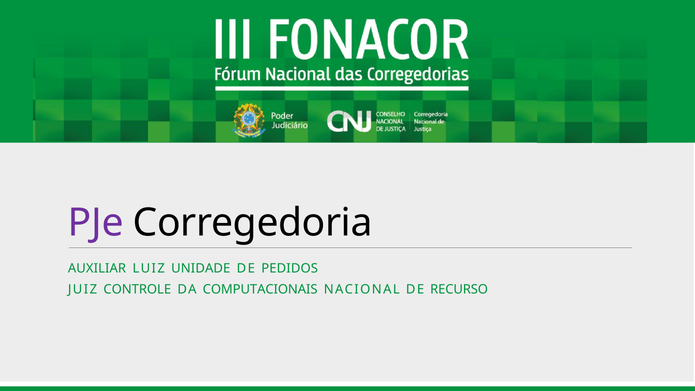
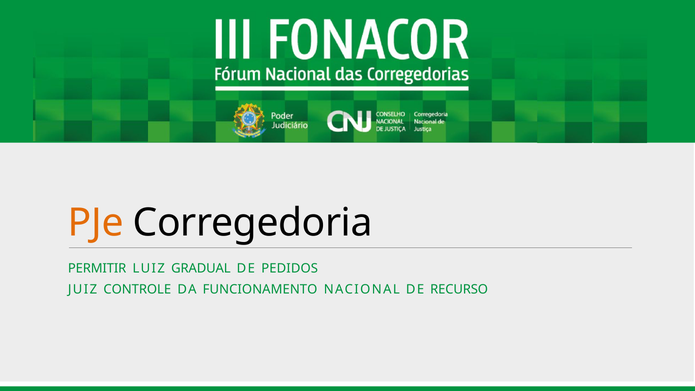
PJe colour: purple -> orange (96, 223)
AUXILIAR: AUXILIAR -> PERMITIR (97, 268)
UNIDADE: UNIDADE -> GRADUAL (201, 268)
COMPUTACIONAIS: COMPUTACIONAIS -> FUNCIONAMENTO (260, 289)
